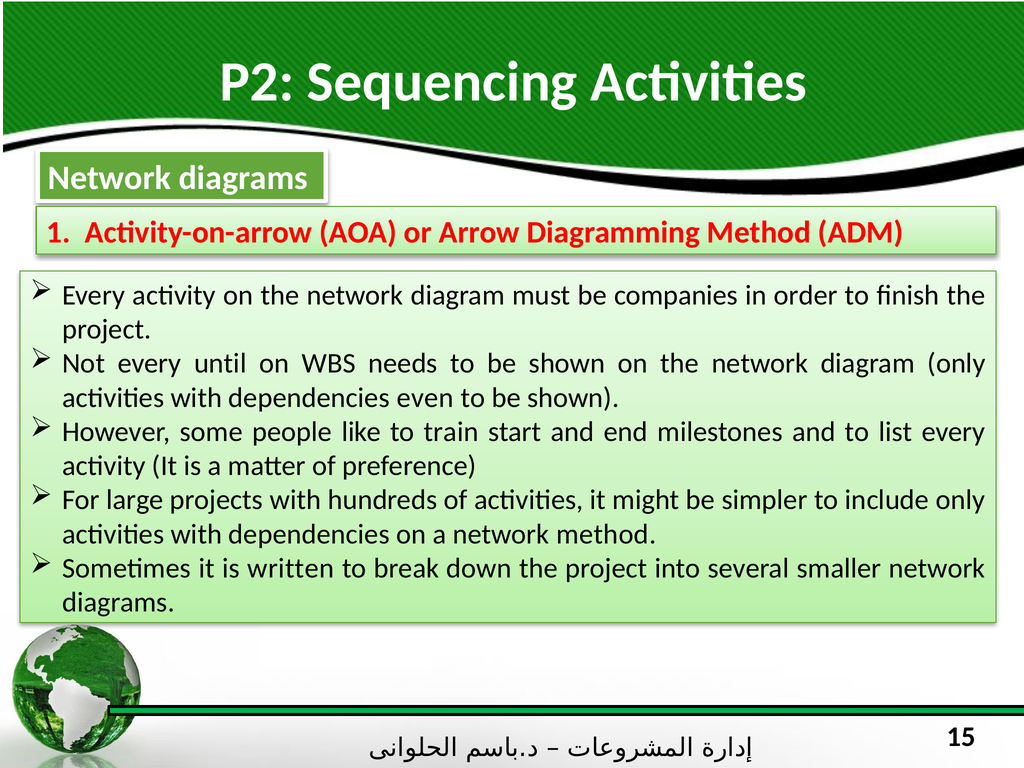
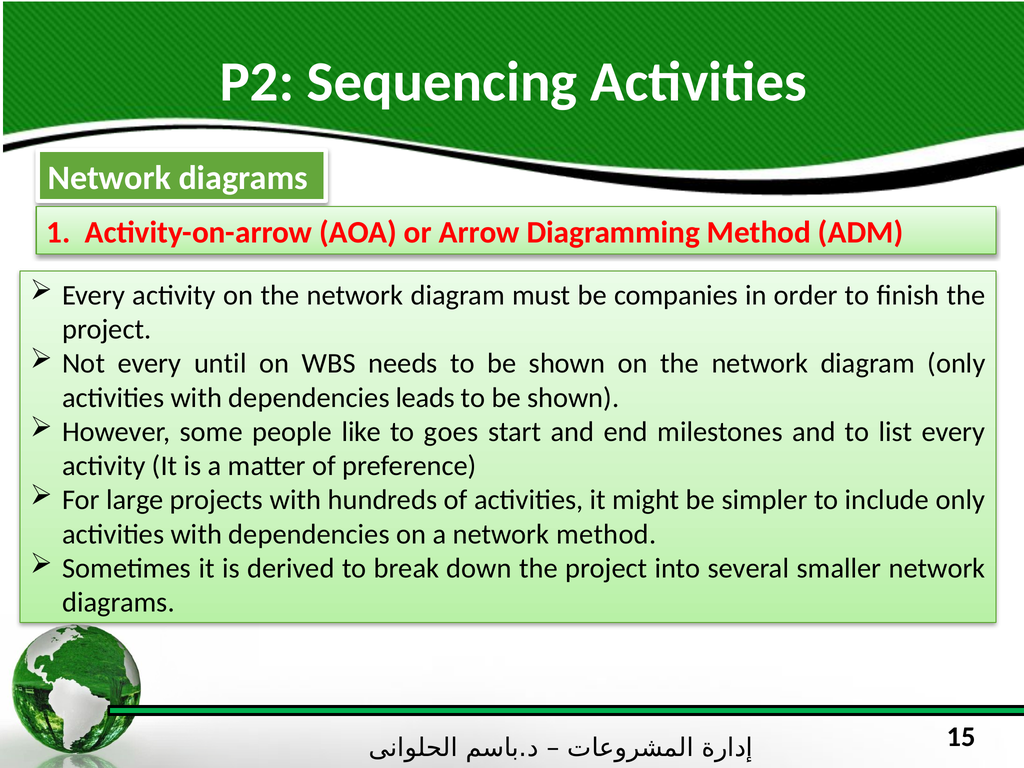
even: even -> leads (425, 398)
train: train -> goes (451, 432)
written: written -> derived (291, 568)
